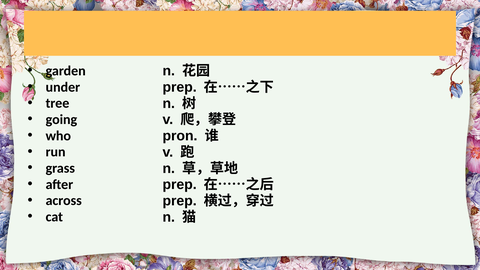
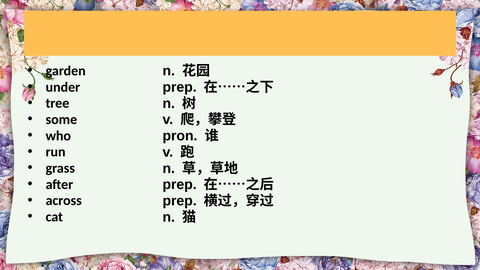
going: going -> some (61, 120)
